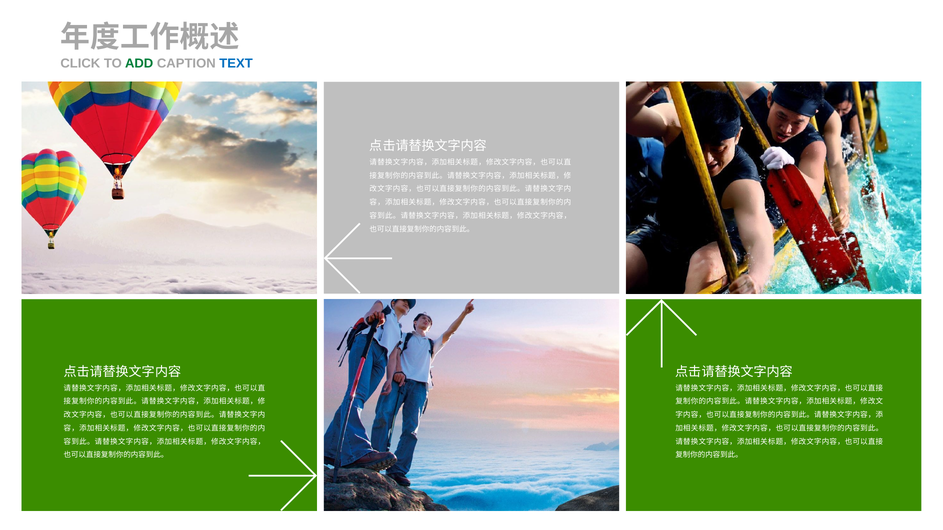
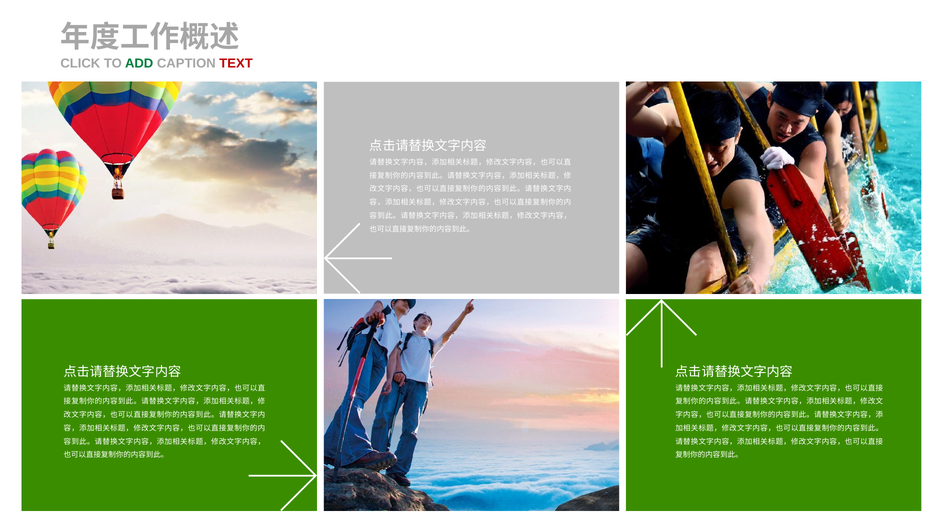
TEXT colour: blue -> red (236, 63)
